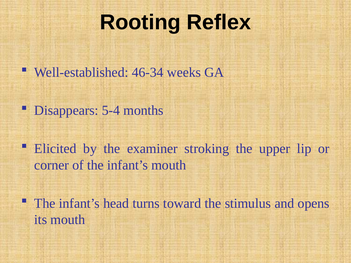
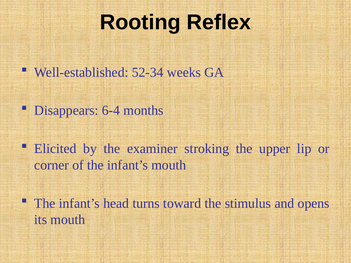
46-34: 46-34 -> 52-34 (148, 72)
5-4: 5-4 -> 6-4 (111, 111)
